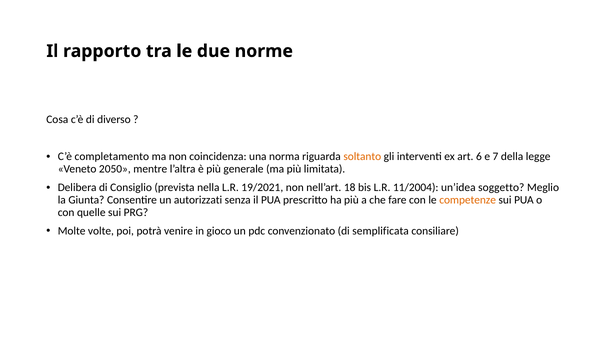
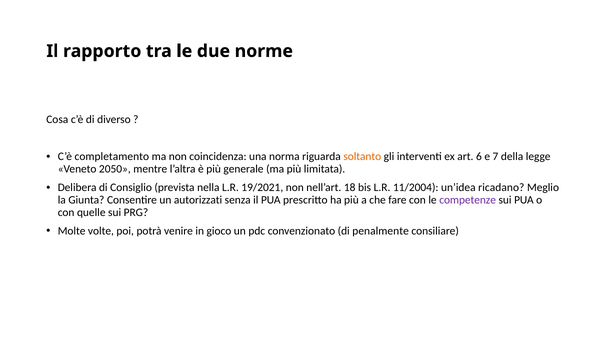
soggetto: soggetto -> ricadano (501, 188)
competenze colour: orange -> purple (468, 200)
semplificata: semplificata -> penalmente (381, 231)
